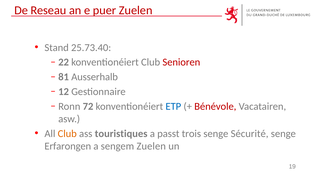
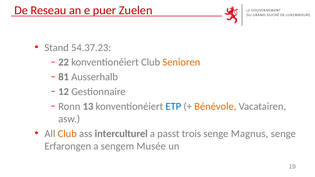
25.73.40: 25.73.40 -> 54.37.23 (91, 48)
Senioren colour: red -> orange (181, 62)
72: 72 -> 13 (88, 106)
Bénévole colour: red -> orange (215, 106)
touristiques: touristiques -> interculturel (121, 134)
Sécurité: Sécurité -> Magnus (250, 134)
sengem Zuelen: Zuelen -> Musée (151, 146)
